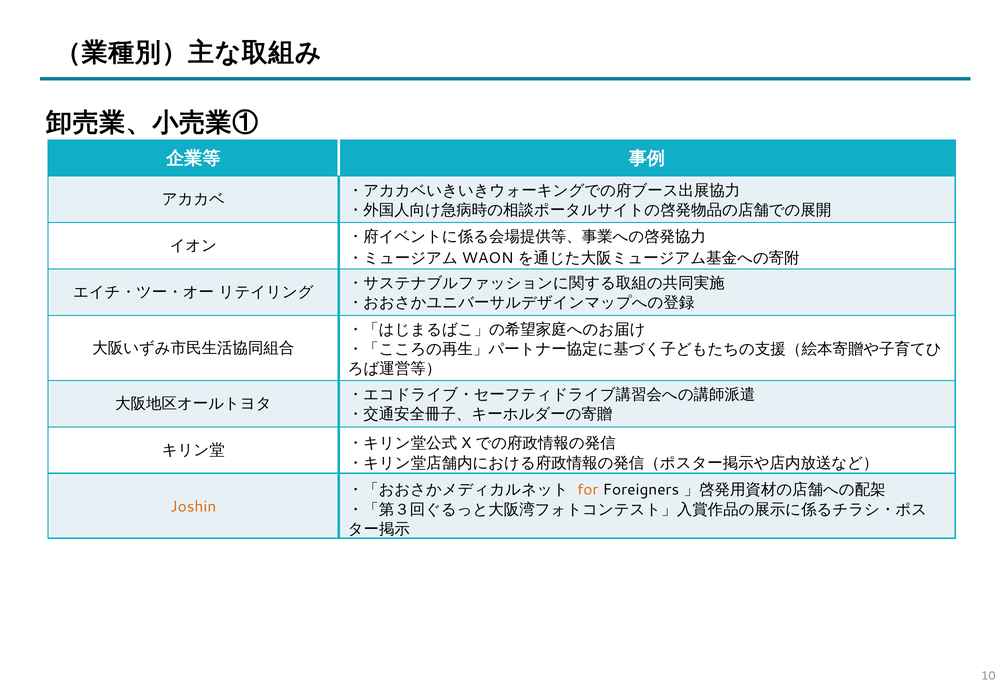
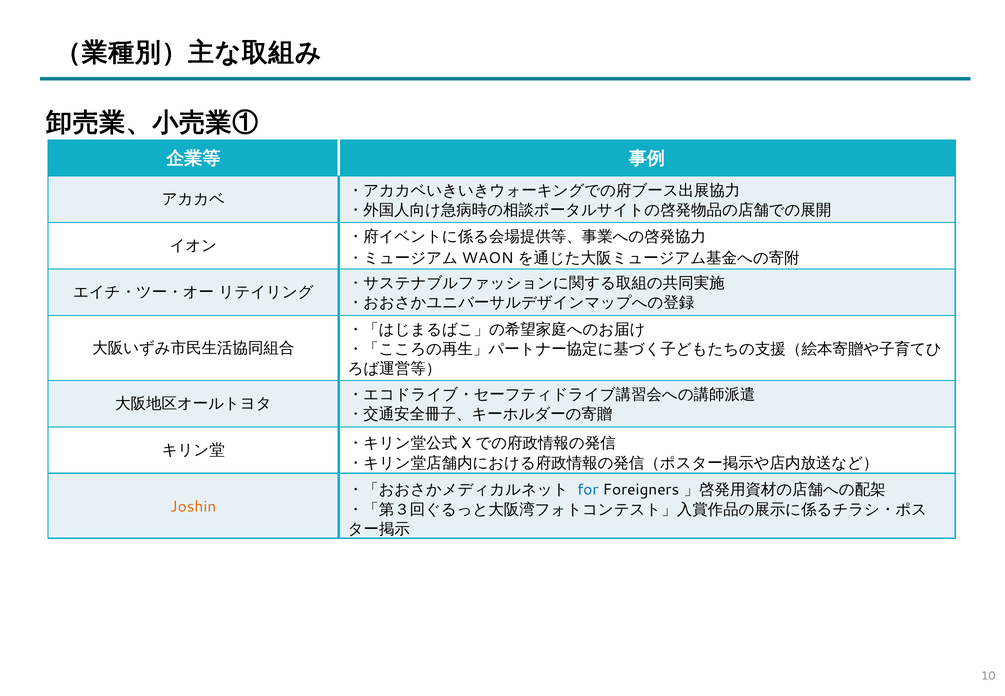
for colour: orange -> blue (588, 489)
